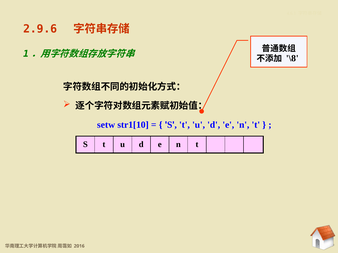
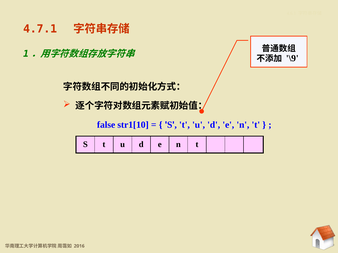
2.9.6: 2.9.6 -> 4.7.1 (40, 29)
\8: \8 -> \9 (292, 58)
setw: setw -> false (106, 125)
